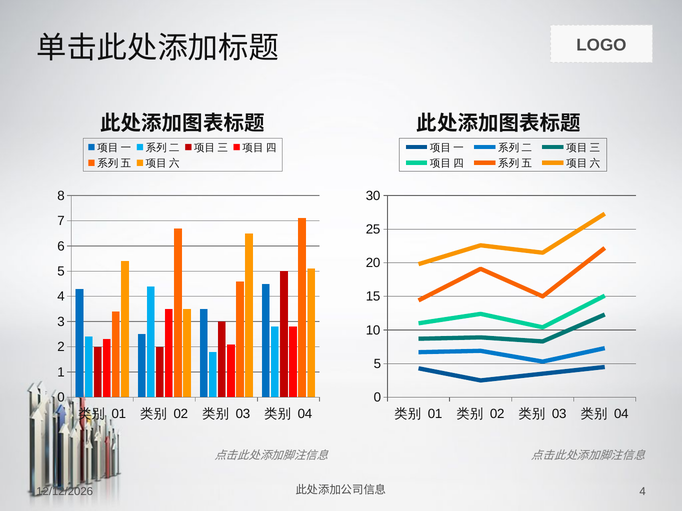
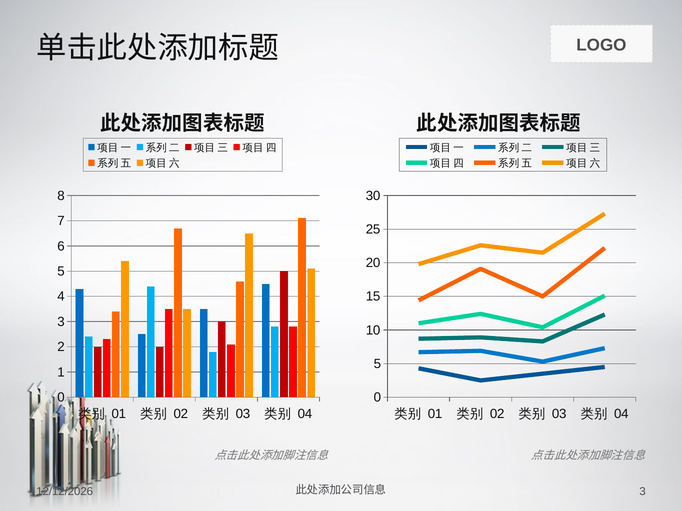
4: 4 -> 3 (643, 492)
